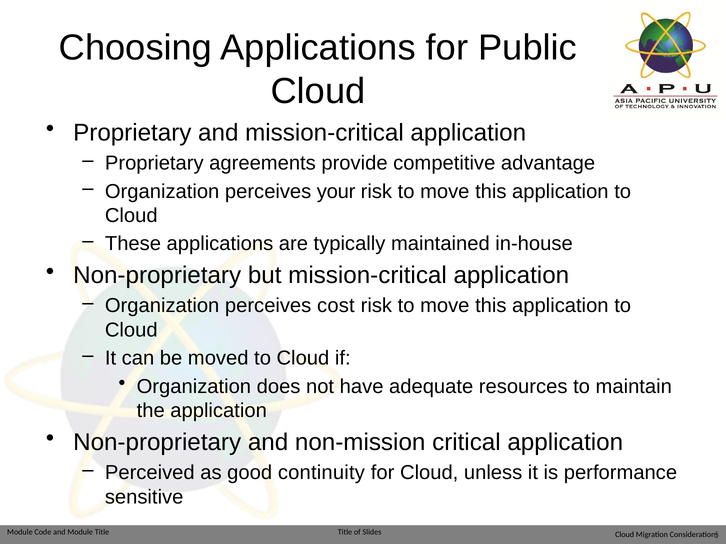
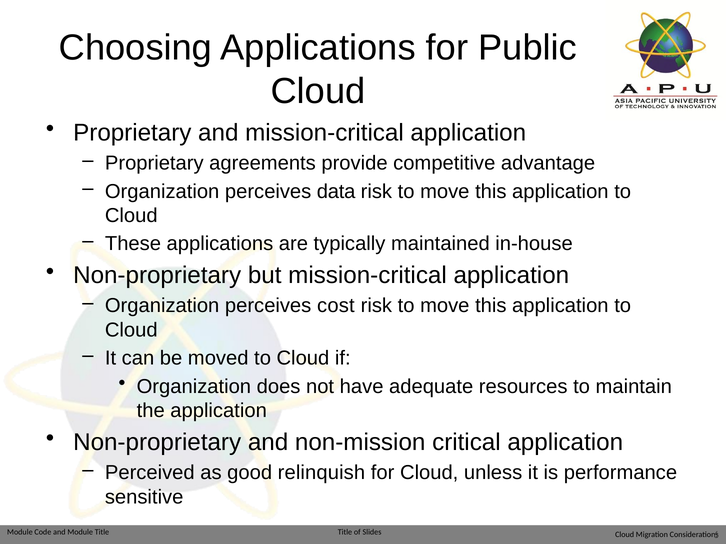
your: your -> data (336, 192)
continuity: continuity -> relinquish (321, 473)
